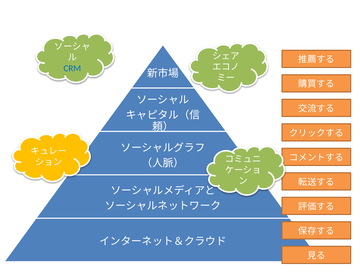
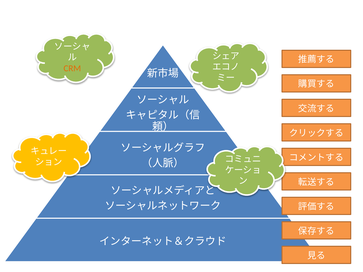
CRM colour: blue -> orange (72, 68)
